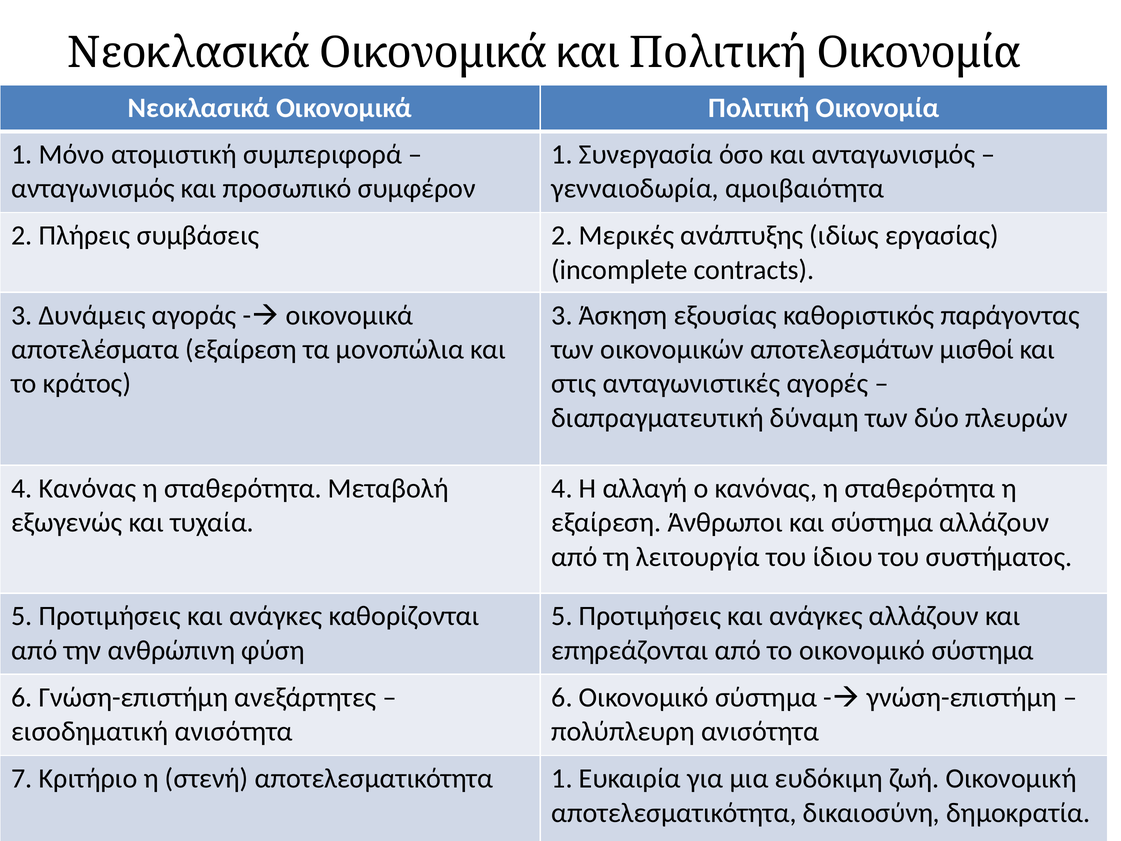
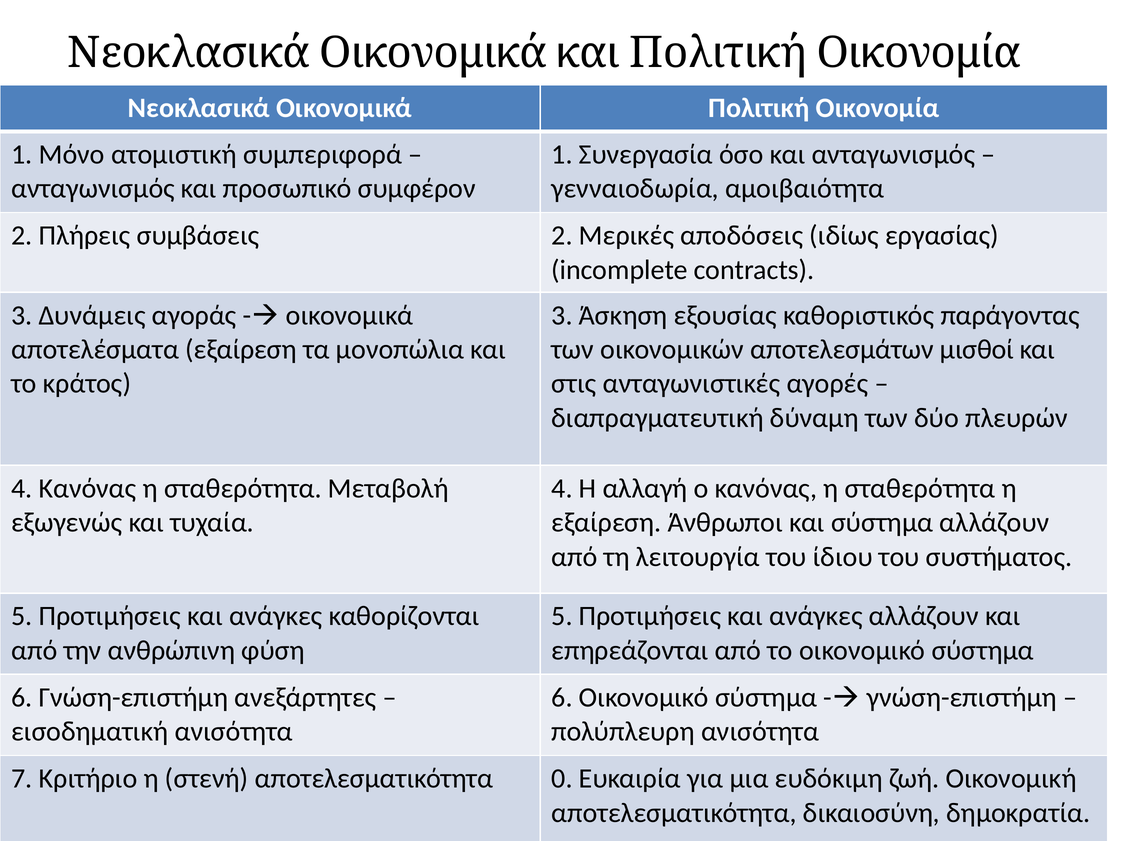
Μερικές ανάπτυξης: ανάπτυξης -> αποδόσεις (742, 236)
αποτελεσματικότητα 1: 1 -> 0 (562, 778)
